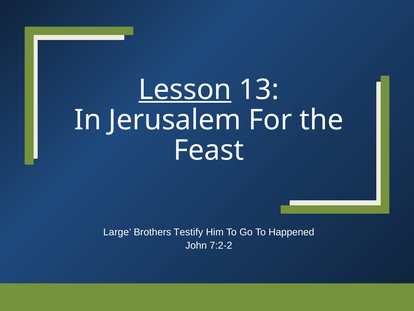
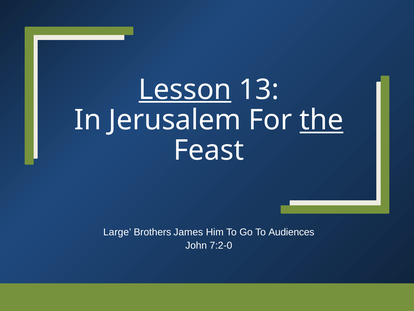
the underline: none -> present (322, 120)
Testify: Testify -> James (188, 232)
Happened: Happened -> Audiences (291, 232)
7:2-2: 7:2-2 -> 7:2-0 (221, 245)
